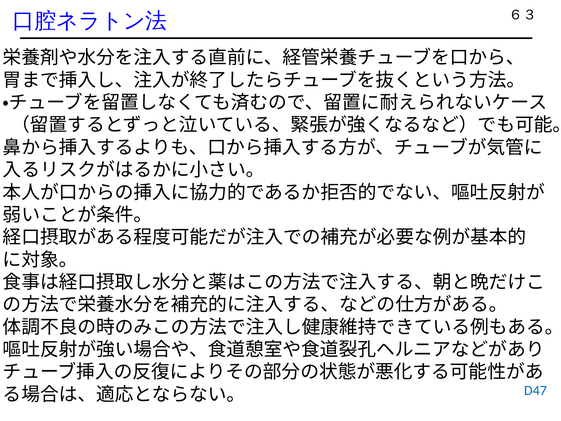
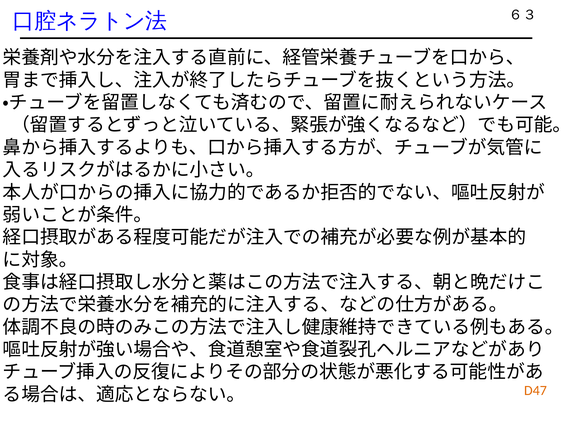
D47 colour: blue -> orange (535, 390)
